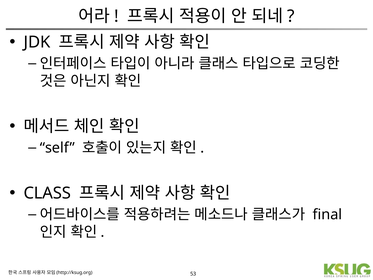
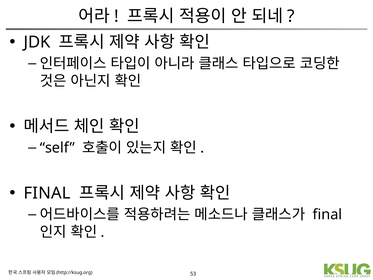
CLASS: CLASS -> FINAL (47, 193)
